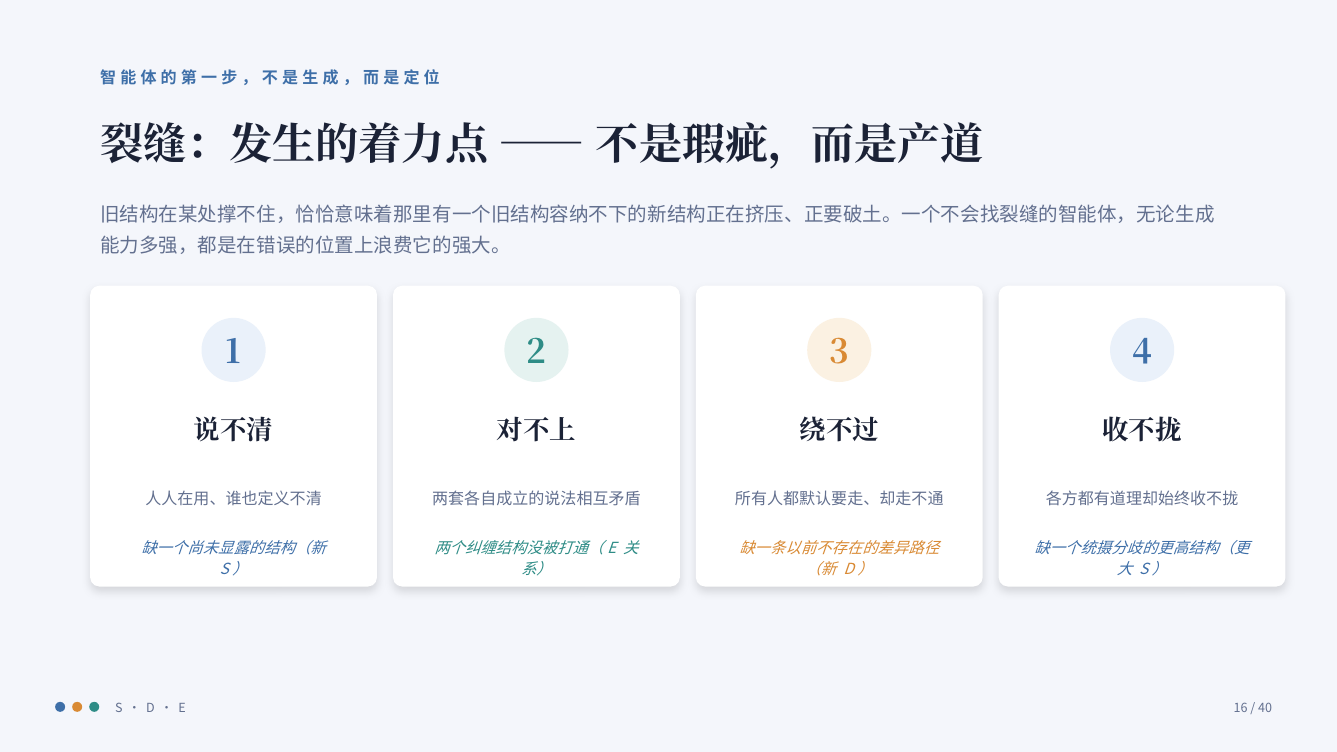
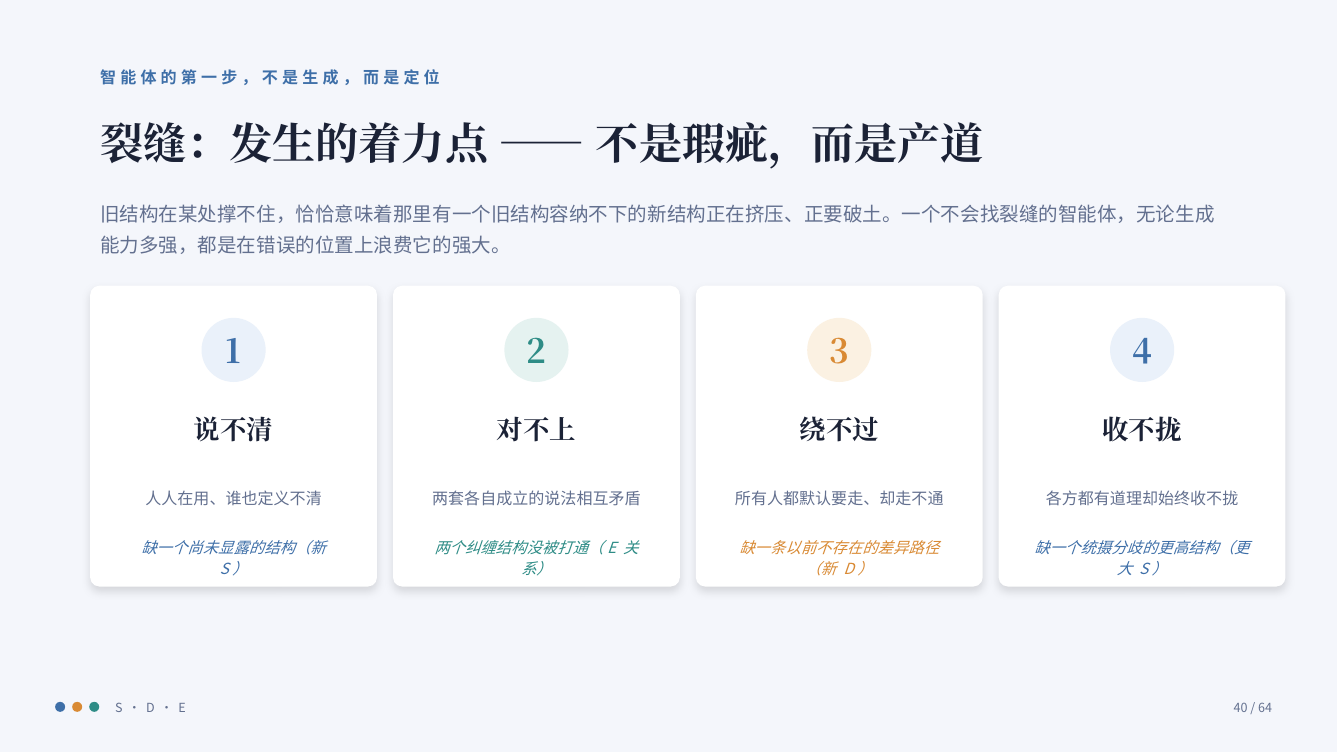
16: 16 -> 40 (1241, 708)
40: 40 -> 64 (1265, 708)
